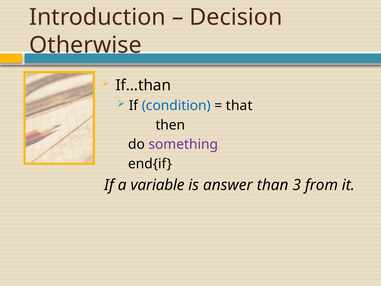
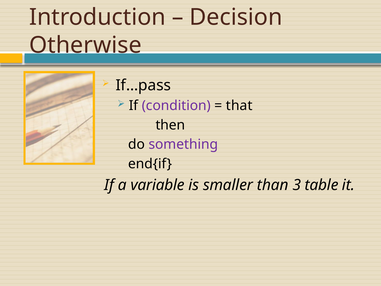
If…than: If…than -> If…pass (143, 85)
condition colour: blue -> purple (176, 105)
answer: answer -> smaller (228, 185)
from: from -> table (322, 185)
